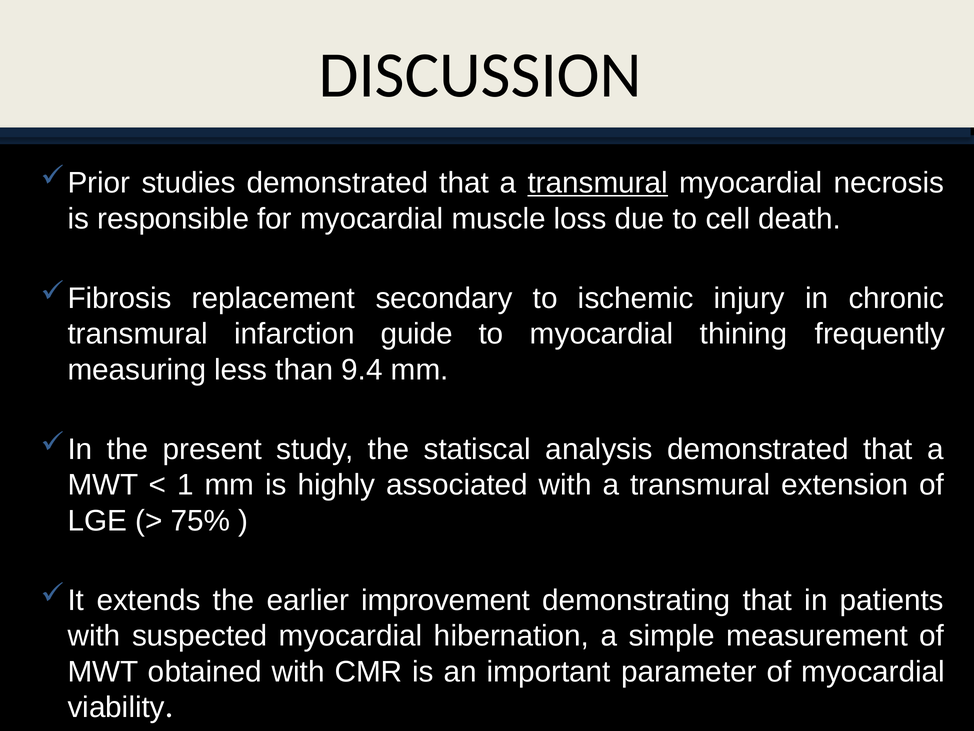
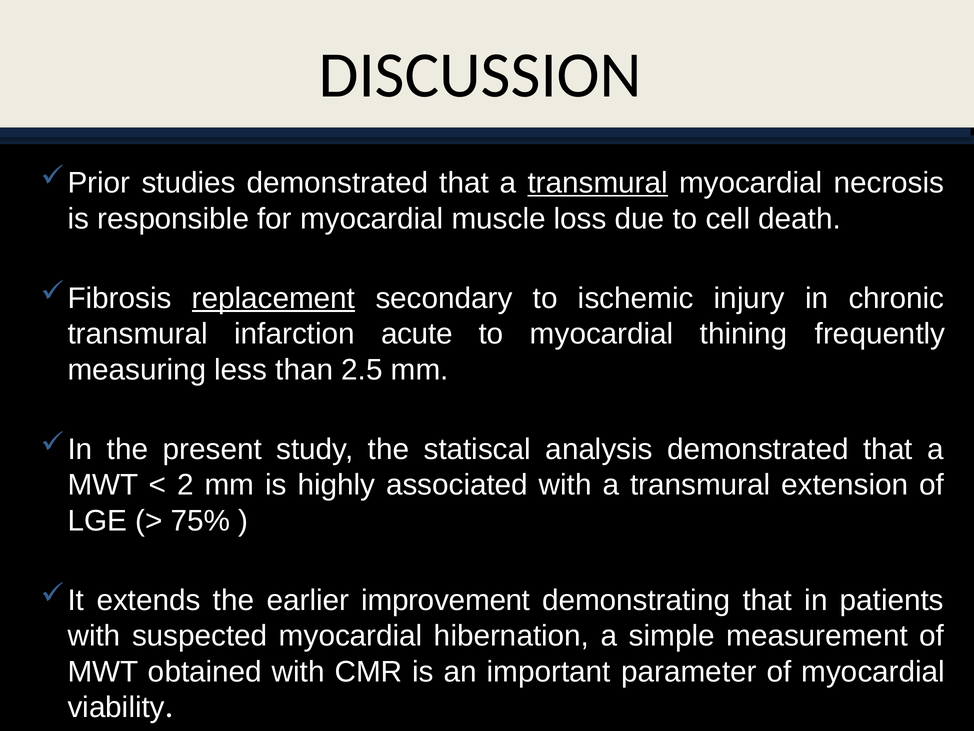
replacement underline: none -> present (274, 298)
guide: guide -> acute (417, 334)
9.4: 9.4 -> 2.5 (362, 370)
1: 1 -> 2 (186, 485)
